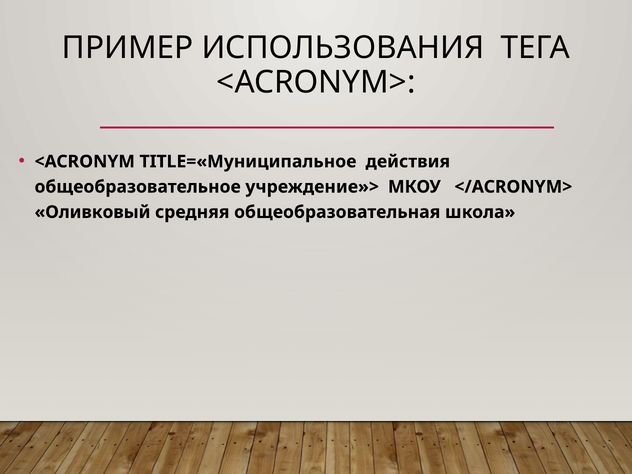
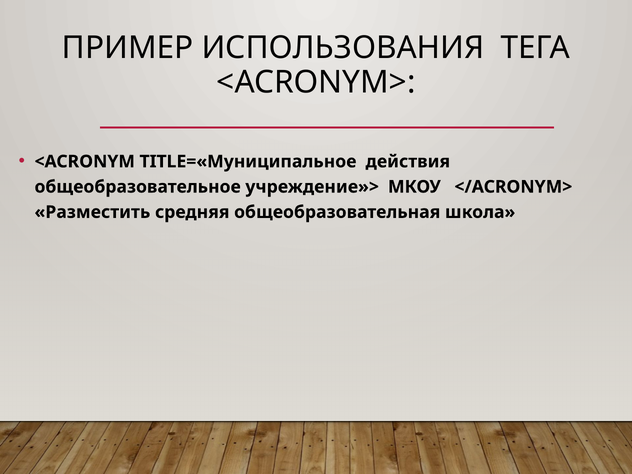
Оливковый: Оливковый -> Разместить (92, 212)
